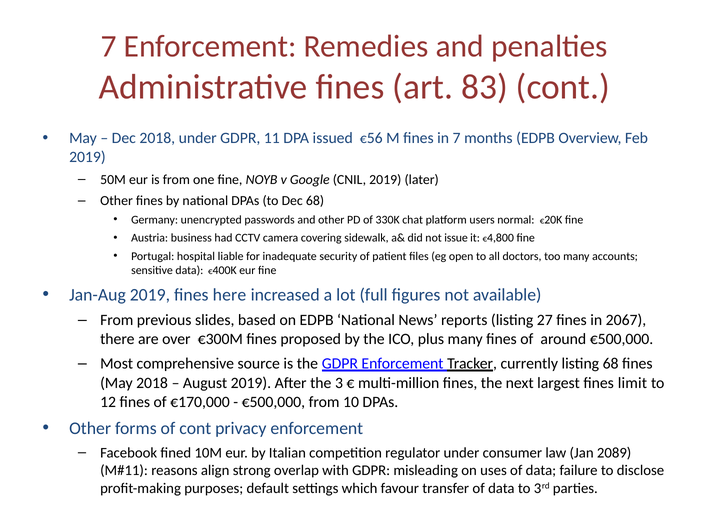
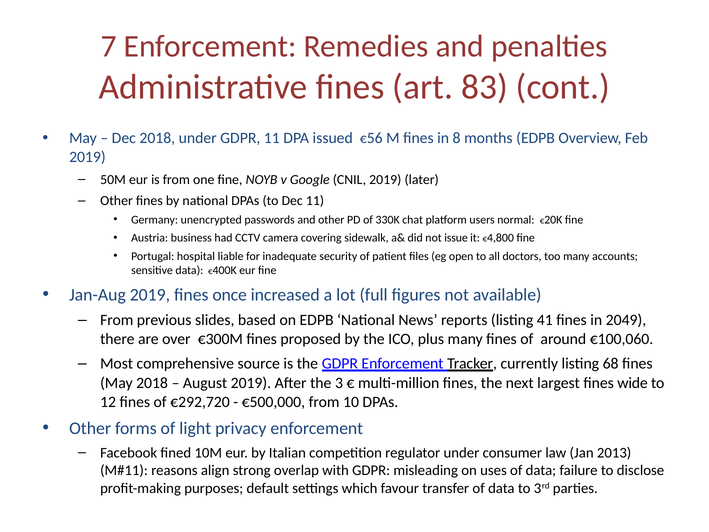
in 7: 7 -> 8 (457, 138)
Dec 68: 68 -> 11 (315, 201)
here: here -> once (230, 295)
27: 27 -> 41 (545, 320)
2067: 2067 -> 2049 (626, 320)
around €500,000: €500,000 -> €100,060 (622, 339)
limit: limit -> wide (633, 383)
€170,000: €170,000 -> €292,720 (200, 402)
of cont: cont -> light (195, 428)
2089: 2089 -> 2013 (614, 453)
